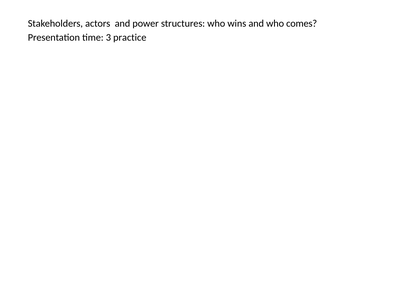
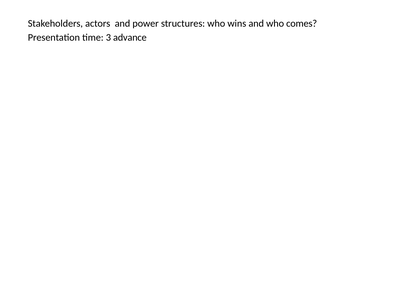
practice: practice -> advance (130, 38)
